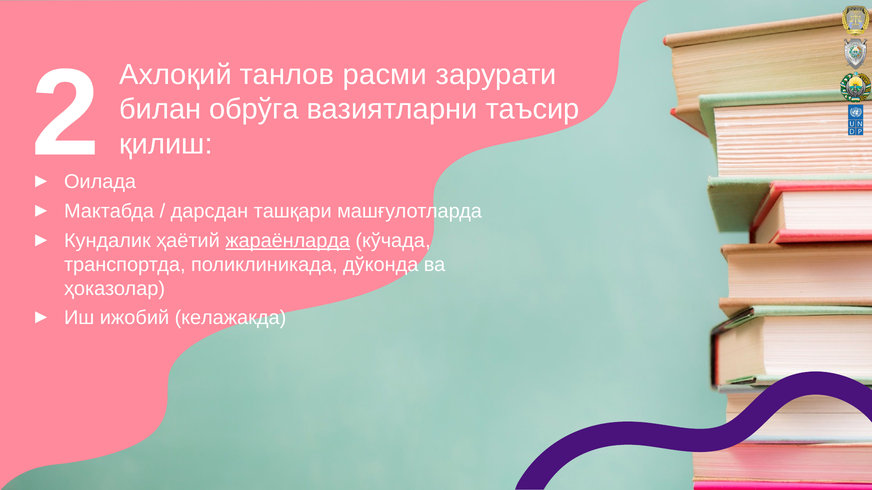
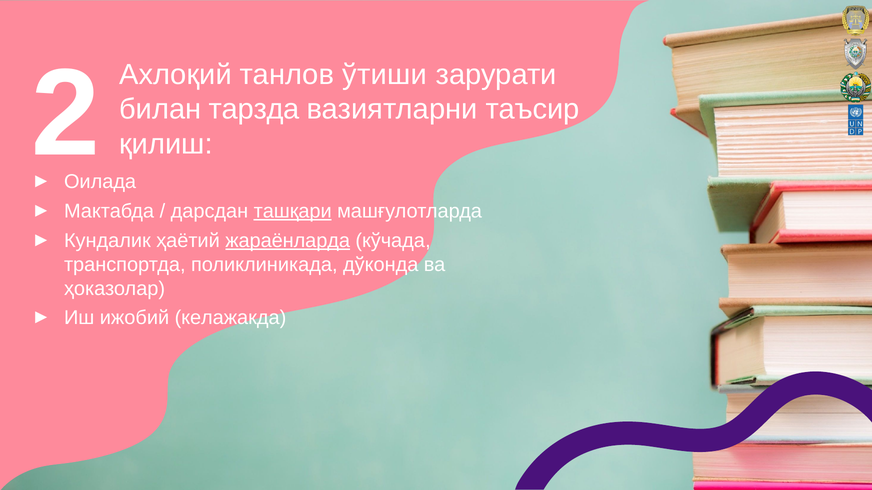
расми: расми -> ўтиши (385, 75)
обрўга: обрўга -> тарзда (254, 109)
ташқари underline: none -> present (293, 211)
